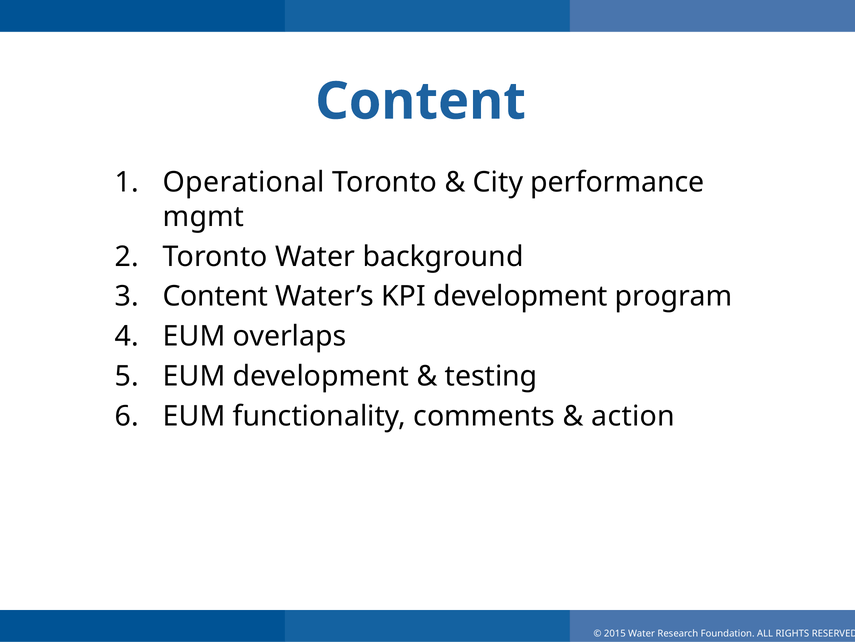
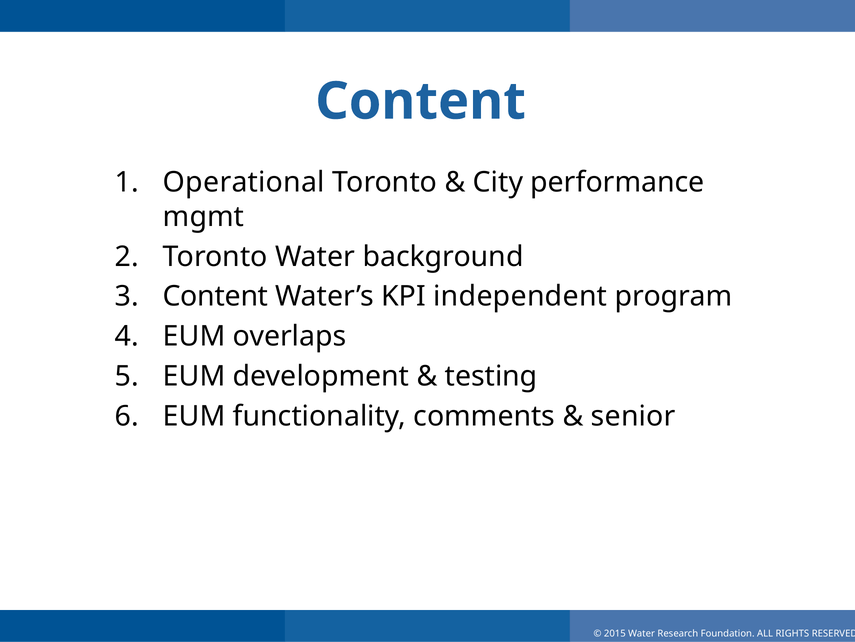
KPI development: development -> independent (520, 296)
action: action -> senior (633, 416)
